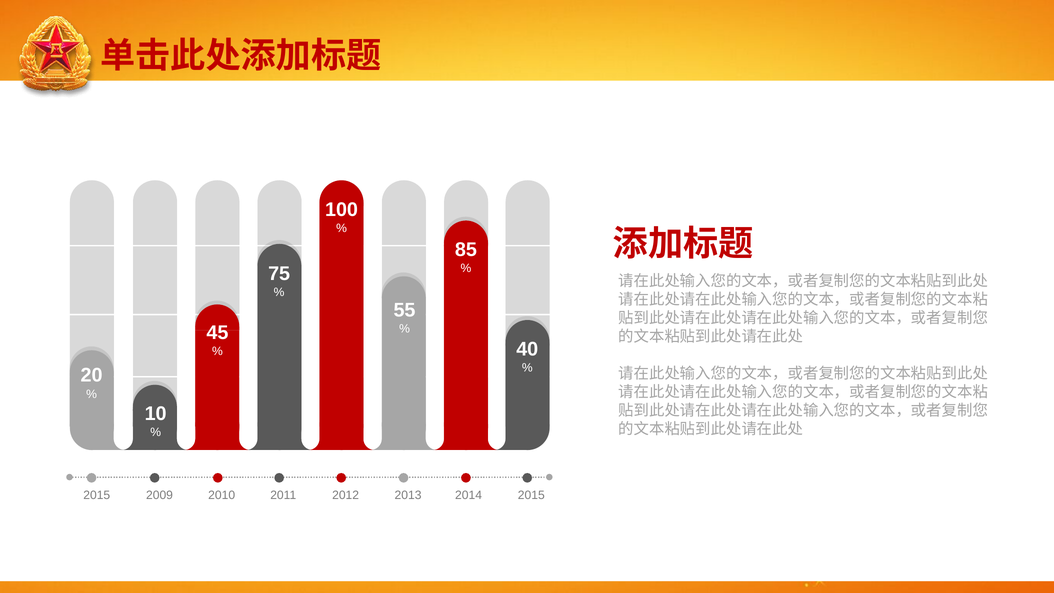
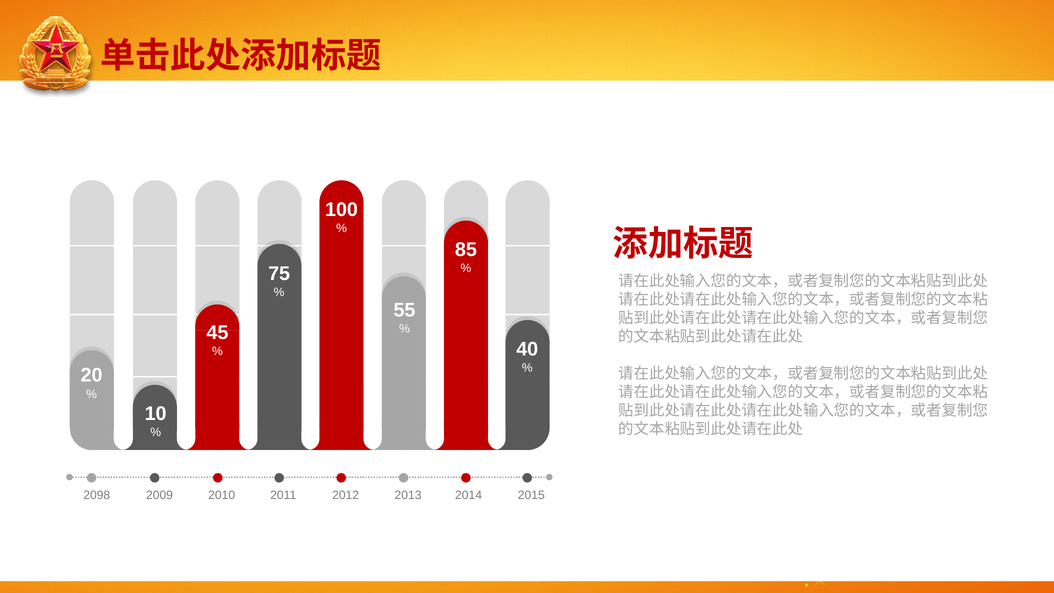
2015: 2015 -> 2098 (97, 495)
